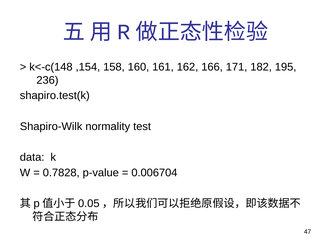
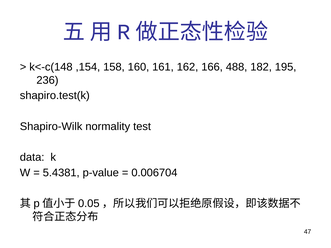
171: 171 -> 488 (237, 67)
0.7828: 0.7828 -> 5.4381 (61, 173)
